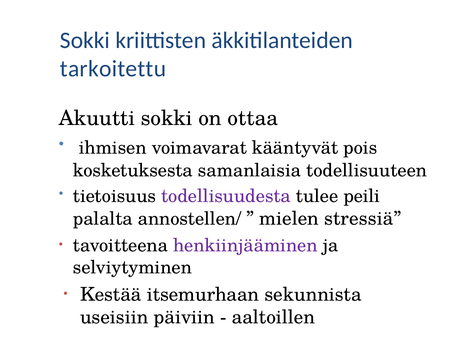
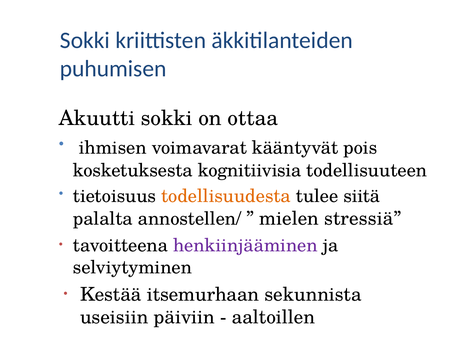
tarkoitettu: tarkoitettu -> puhumisen (113, 69)
samanlaisia: samanlaisia -> kognitiivisia (250, 170)
todellisuudesta colour: purple -> orange (226, 196)
peili: peili -> siitä (362, 196)
